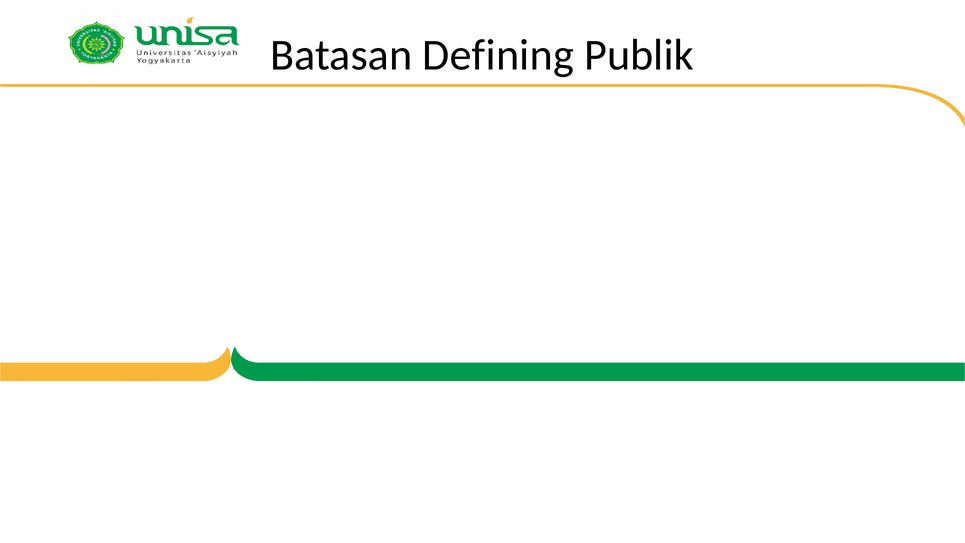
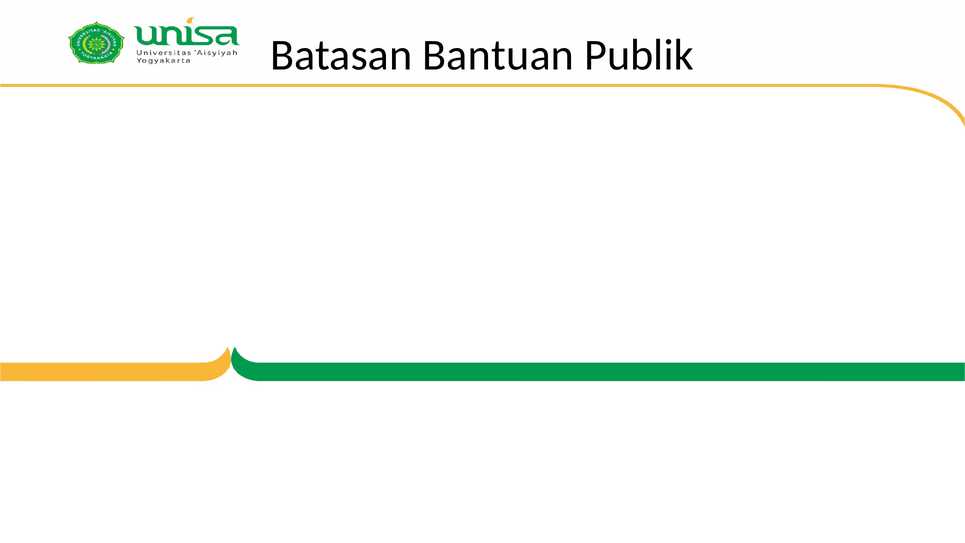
Defining: Defining -> Bantuan (498, 55)
